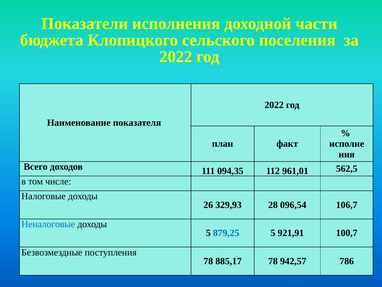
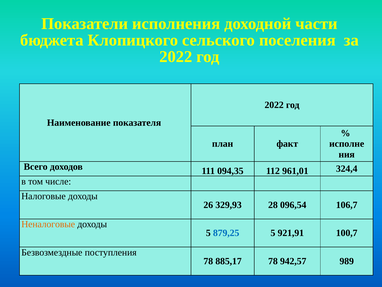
562,5: 562,5 -> 324,4 (347, 169)
Неналоговые colour: blue -> orange (48, 224)
786: 786 -> 989 (347, 261)
